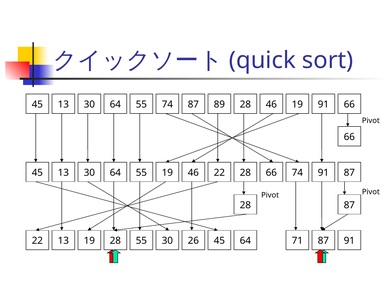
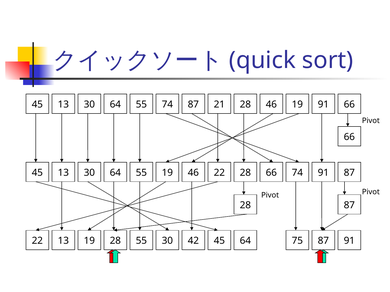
89: 89 -> 21 (219, 105)
26: 26 -> 42 (193, 241)
71: 71 -> 75 (297, 241)
